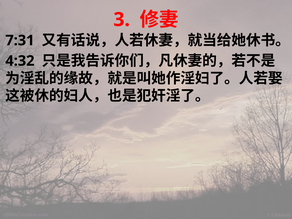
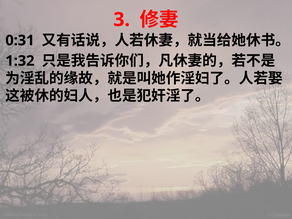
7:31: 7:31 -> 0:31 (20, 40)
4:32: 4:32 -> 1:32 (20, 61)
